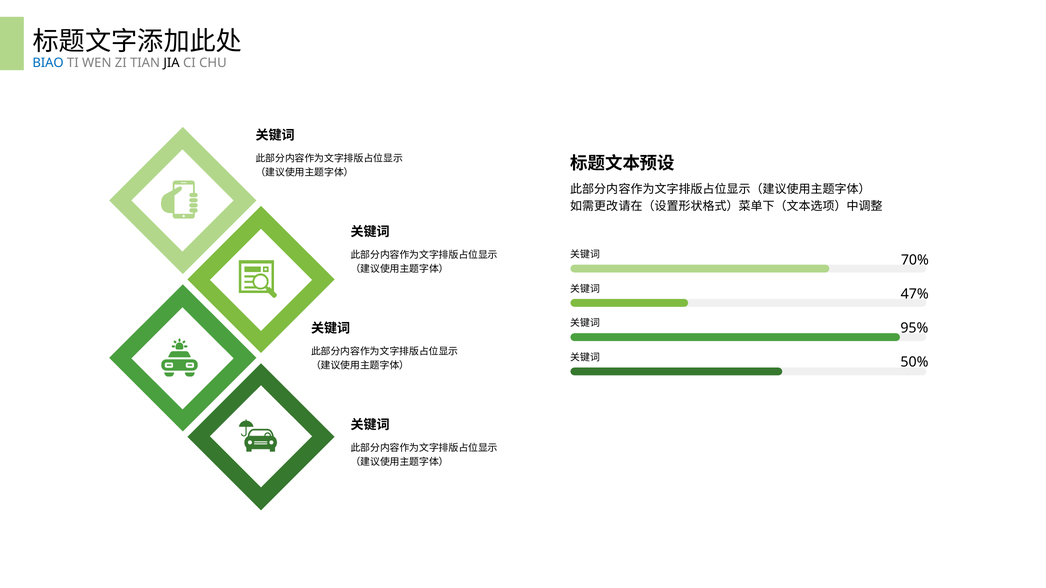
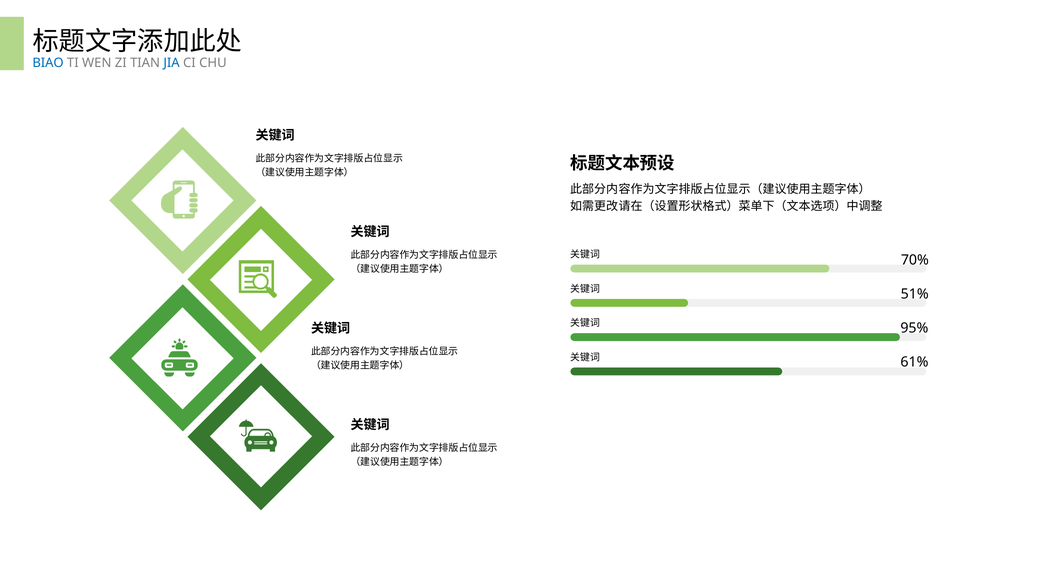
JIA colour: black -> blue (172, 63)
47%: 47% -> 51% (915, 294)
50%: 50% -> 61% (914, 362)
